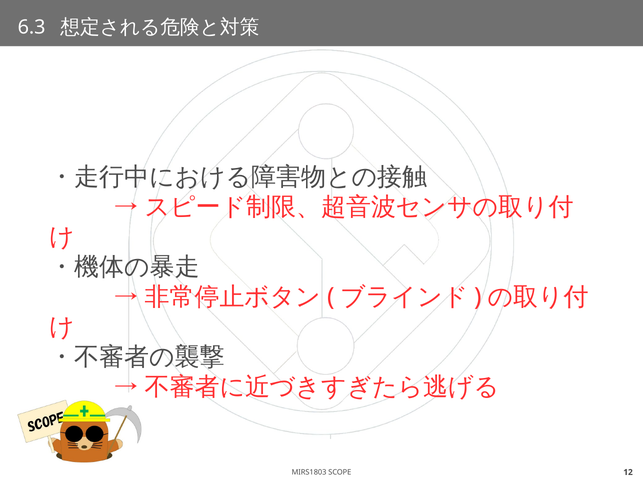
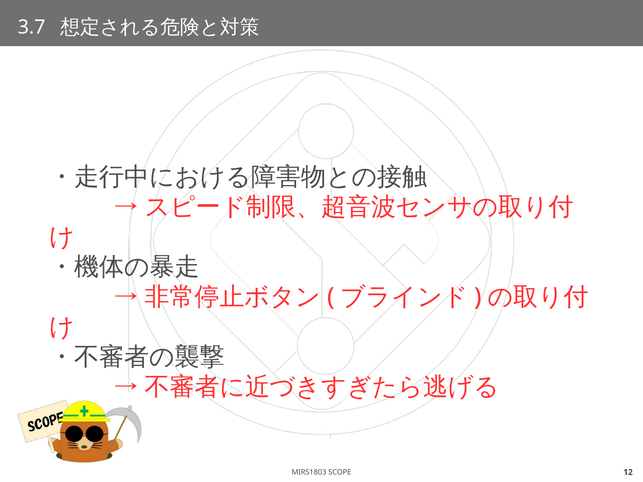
6.3: 6.3 -> 3.7 (32, 27)
